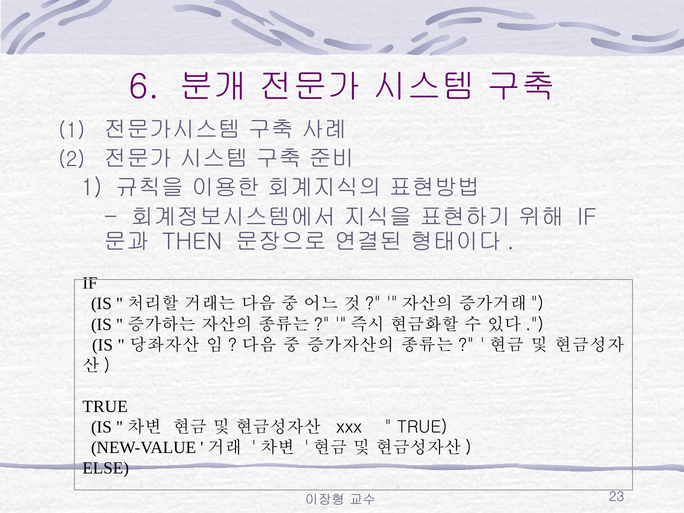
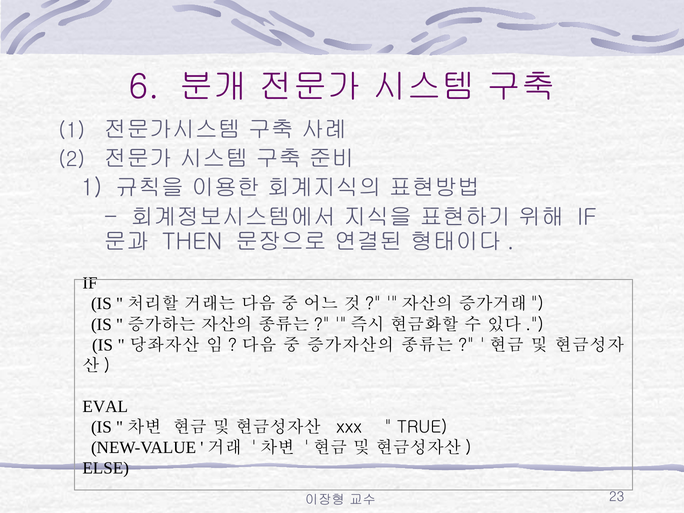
TRUE: TRUE -> EVAL (105, 406)
